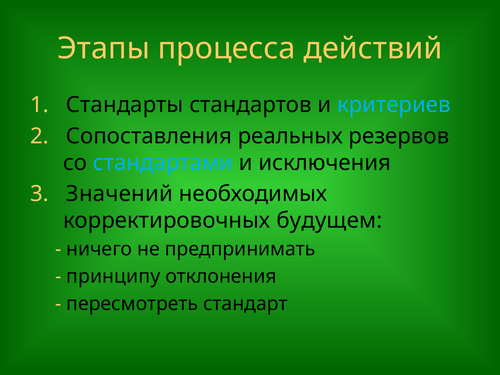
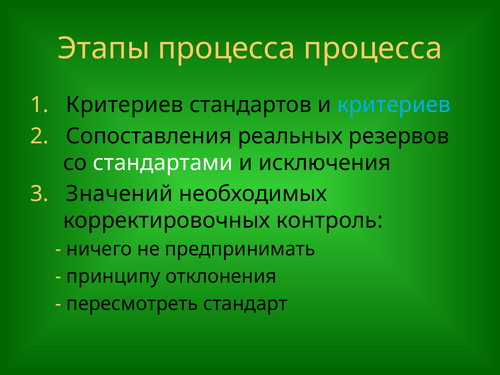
процесса действий: действий -> процесса (373, 48)
1 Стандарты: Стандарты -> Критериев (125, 105)
стандартами colour: light blue -> white (163, 163)
будущем: будущем -> контроль (330, 220)
